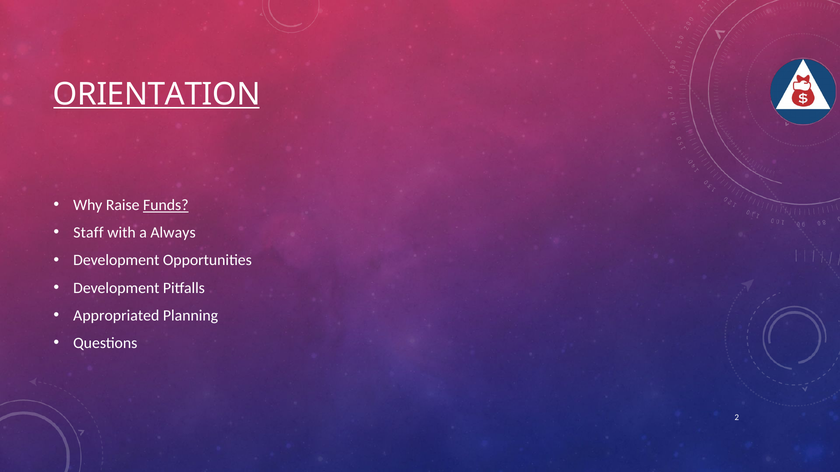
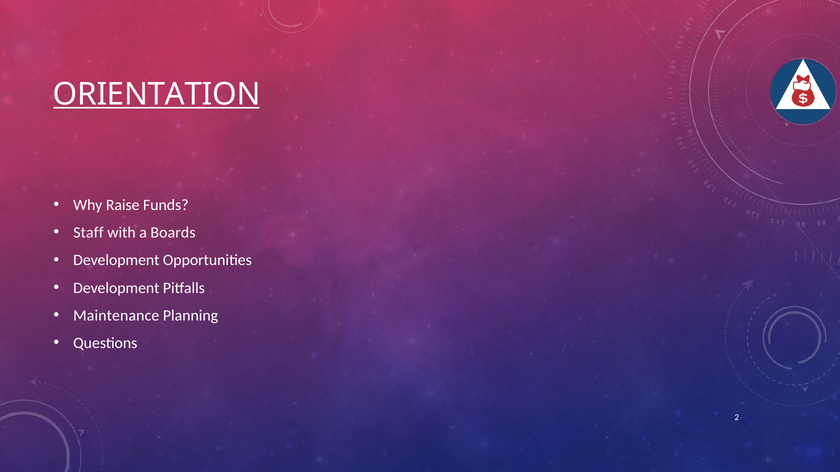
Funds underline: present -> none (166, 205)
Always: Always -> Boards (173, 233)
Appropriated: Appropriated -> Maintenance (116, 316)
